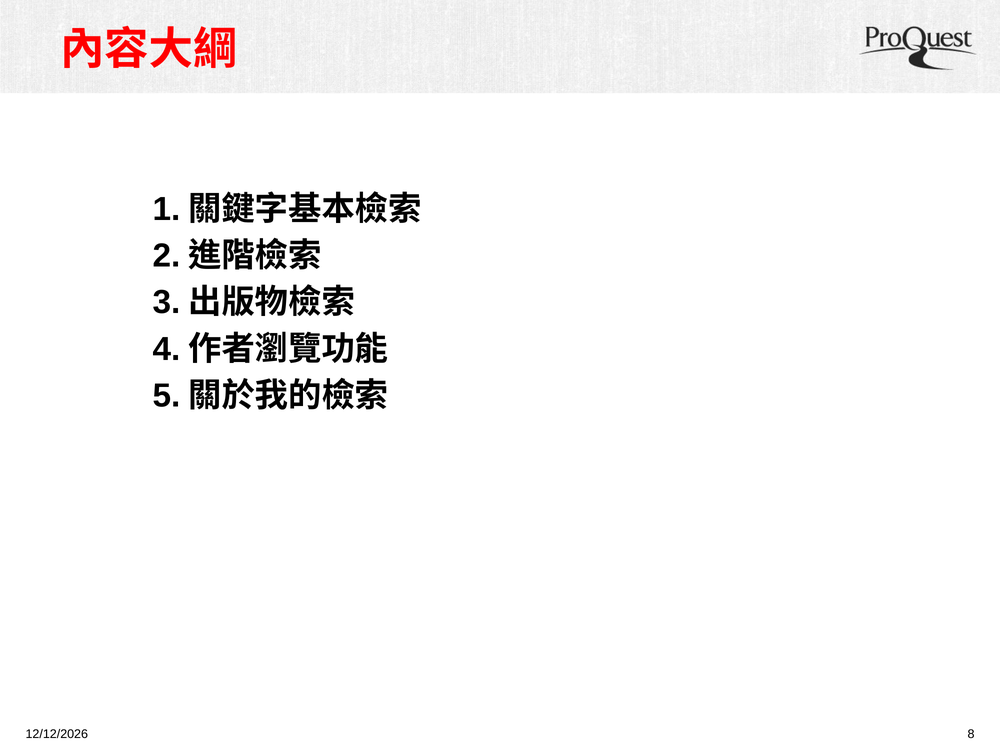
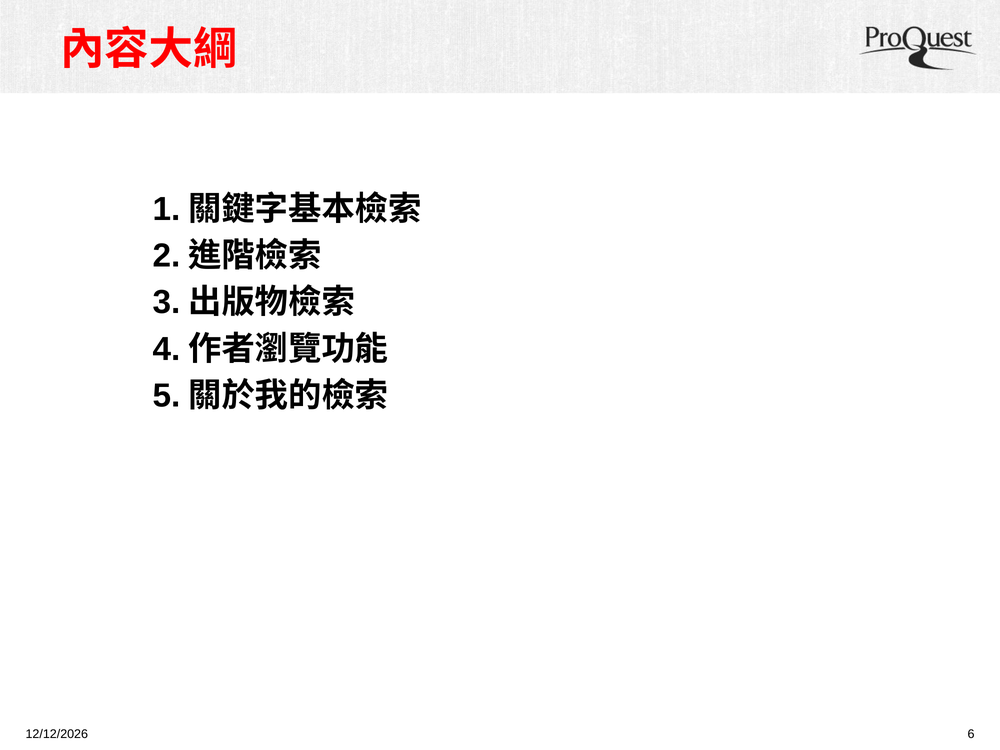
8: 8 -> 6 (971, 734)
